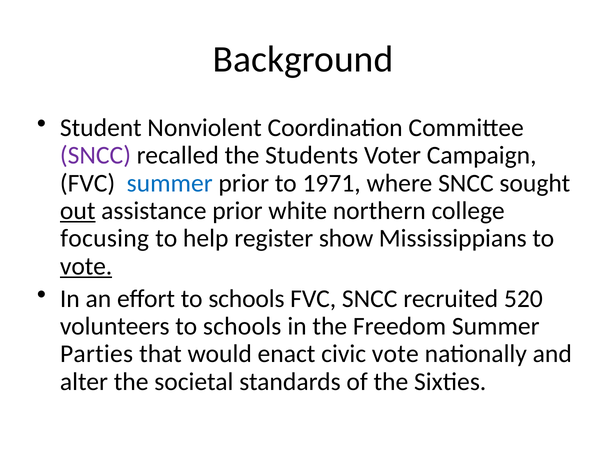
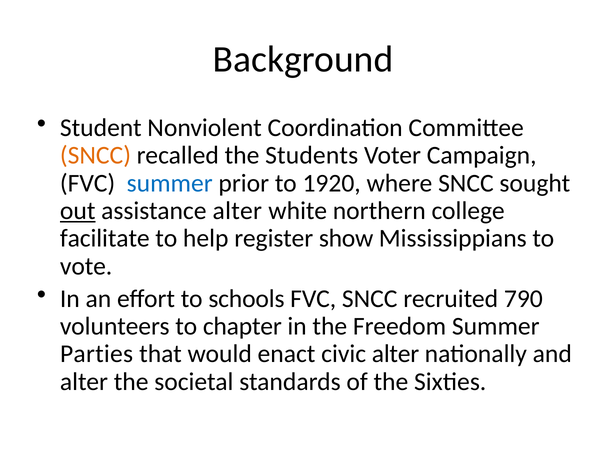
SNCC colour: purple -> orange (95, 156)
1971: 1971 -> 1920 (332, 183)
assistance prior: prior -> alter (237, 211)
focusing: focusing -> facilitate (105, 239)
vote underline: present -> none (86, 266)
520: 520 -> 790 (523, 299)
volunteers to schools: schools -> chapter (242, 327)
civic vote: vote -> alter (396, 354)
